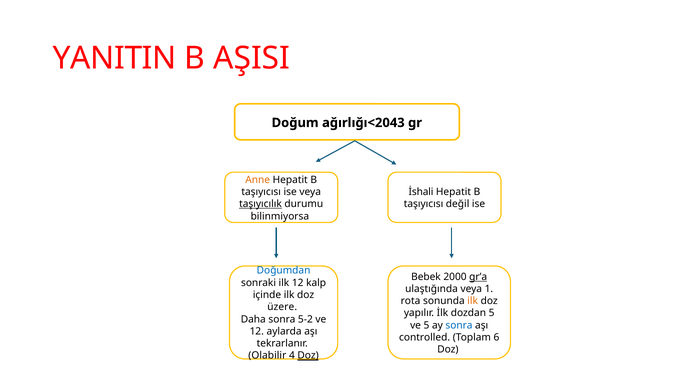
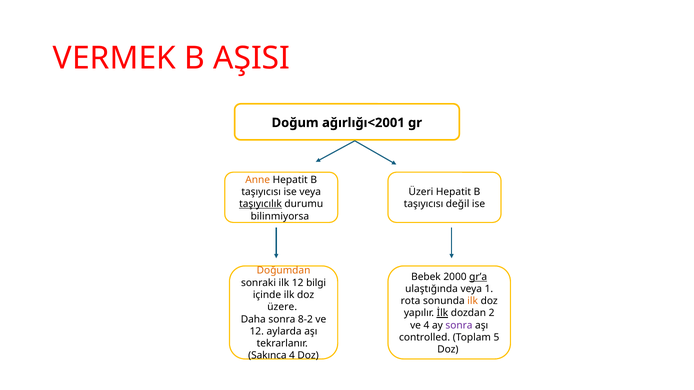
YANITIN: YANITIN -> VERMEK (114, 58)
ağırlığı<2043: ağırlığı<2043 -> ağırlığı<2001 (363, 123)
İshali: İshali -> Üzeri (421, 192)
Doğumdan colour: blue -> orange (284, 271)
kalp: kalp -> bilgi (316, 283)
İlk underline: none -> present (442, 313)
dozdan 5: 5 -> 2 (492, 313)
5-2: 5-2 -> 8-2 (305, 320)
ve 5: 5 -> 4 (426, 326)
sonra colour: blue -> purple (459, 326)
6: 6 -> 5 (496, 338)
Olabilir: Olabilir -> Sakınca (267, 356)
Doz underline: present -> none (308, 356)
